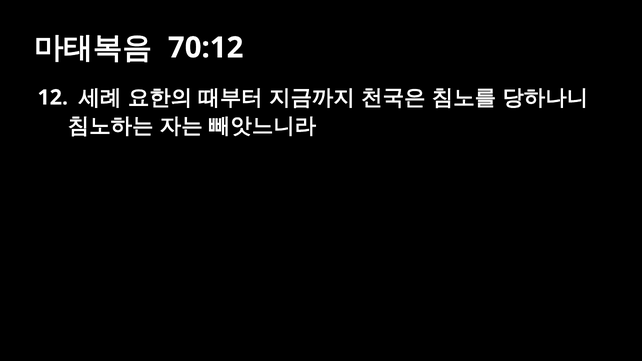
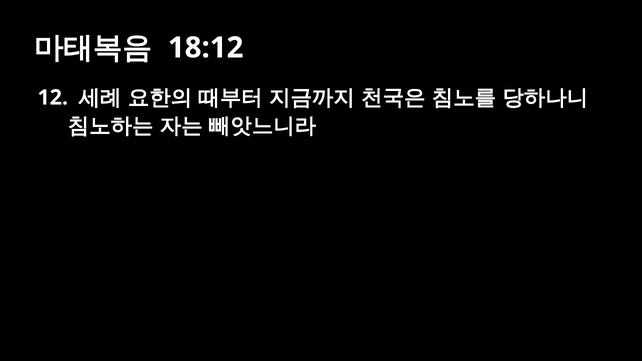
70:12: 70:12 -> 18:12 (206, 48)
